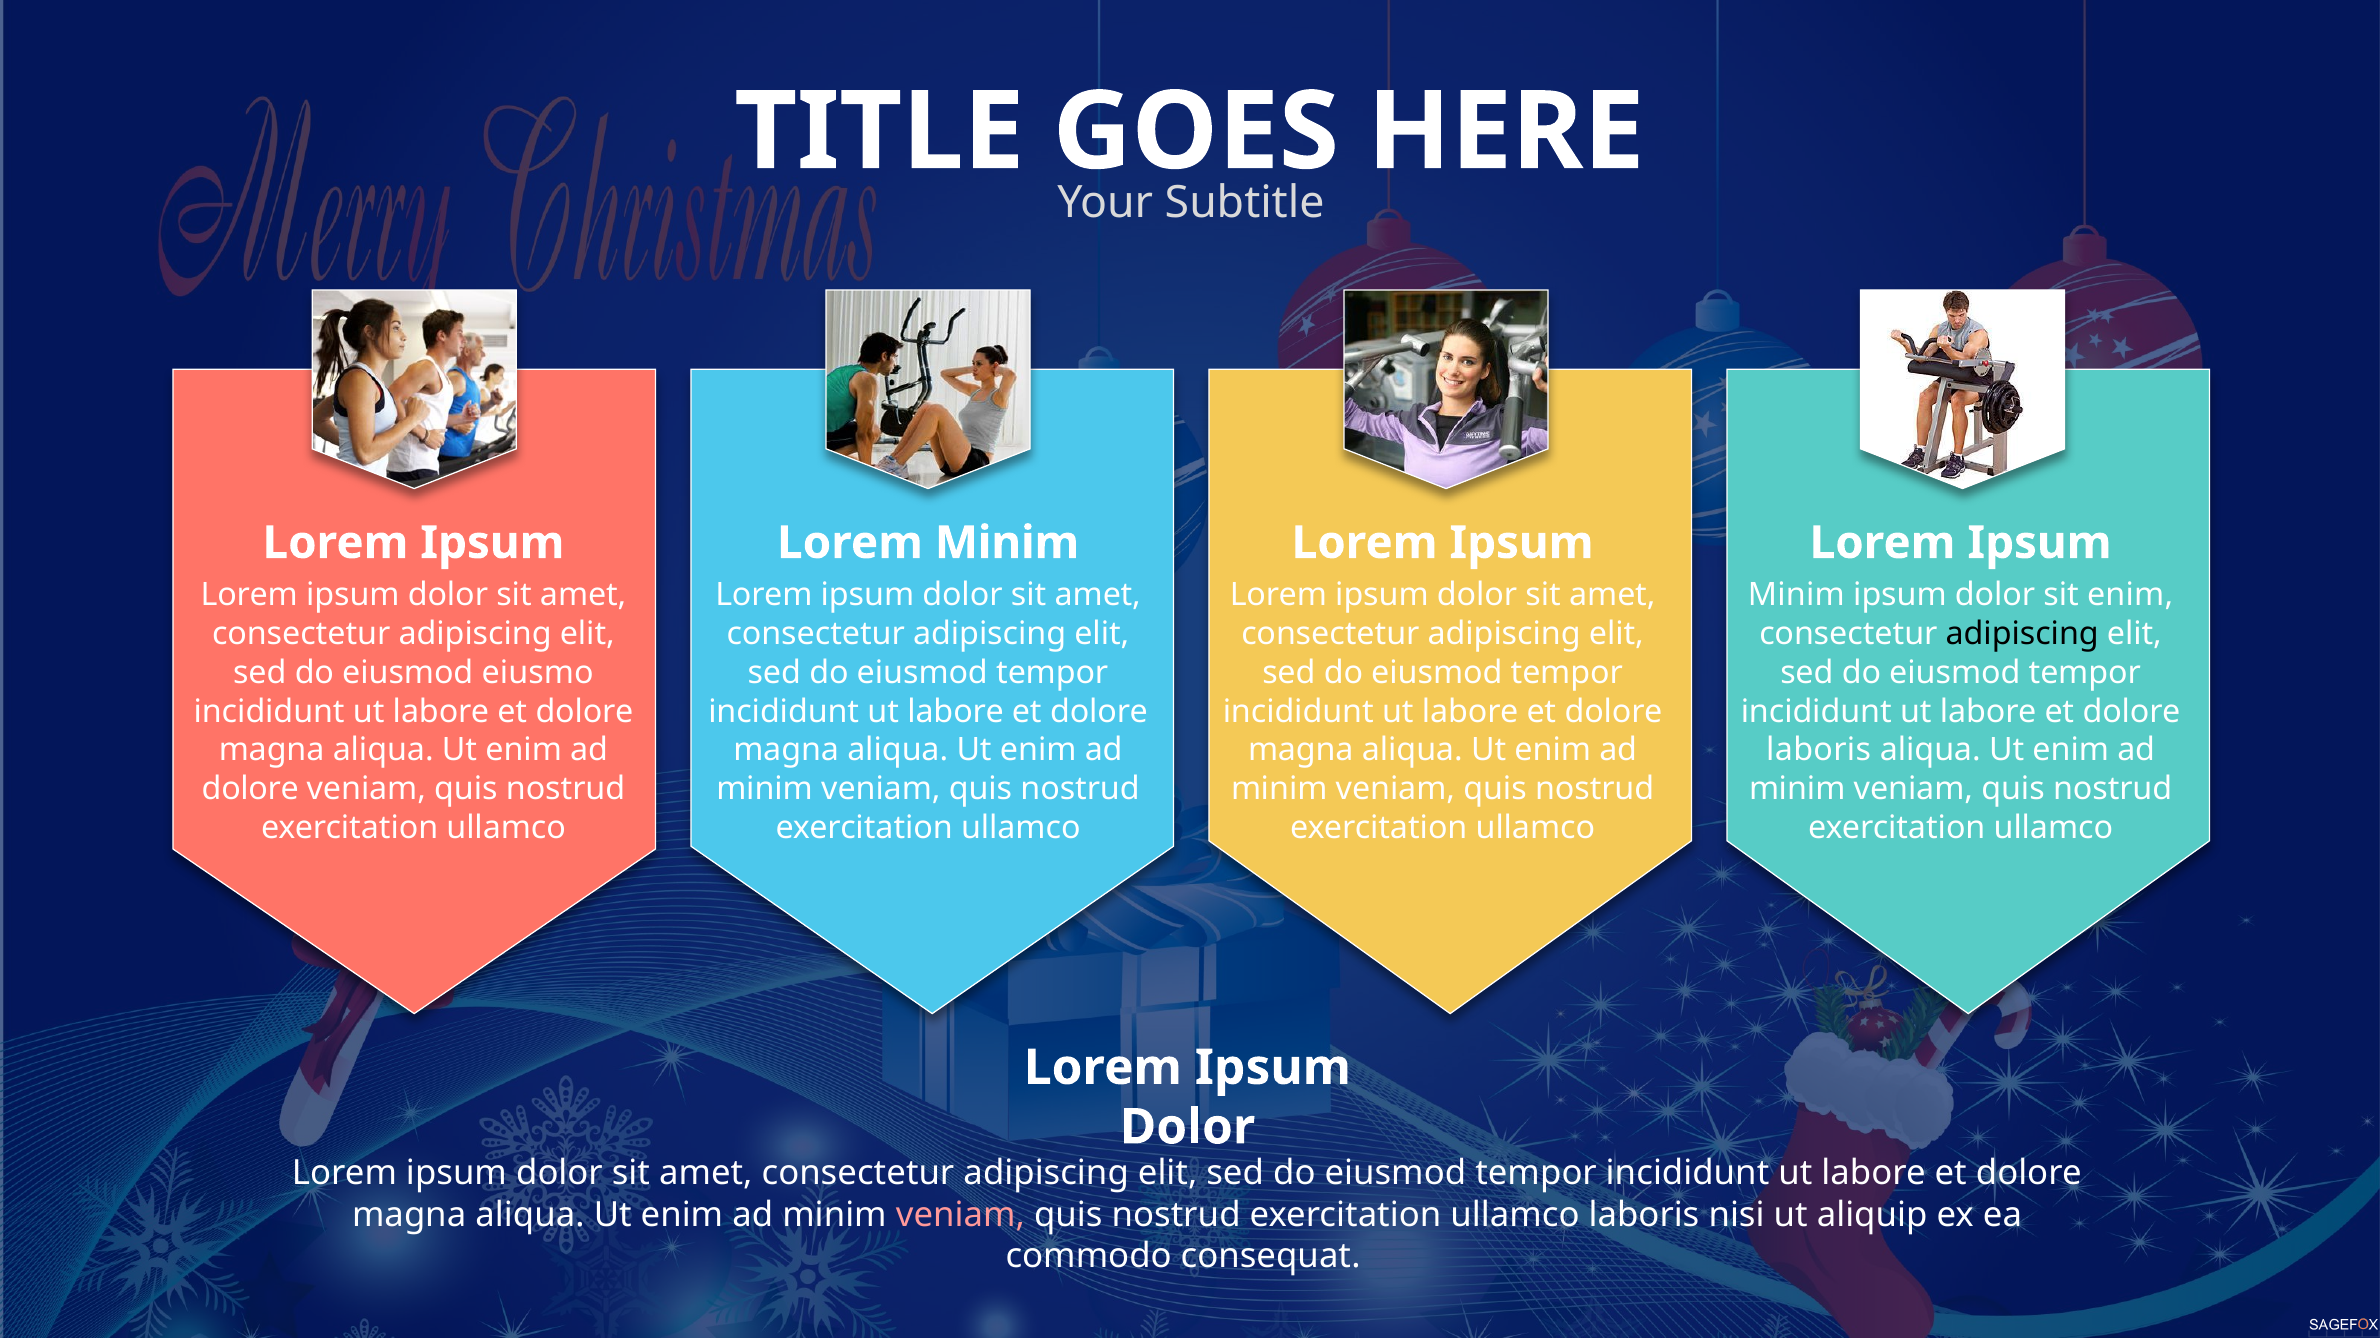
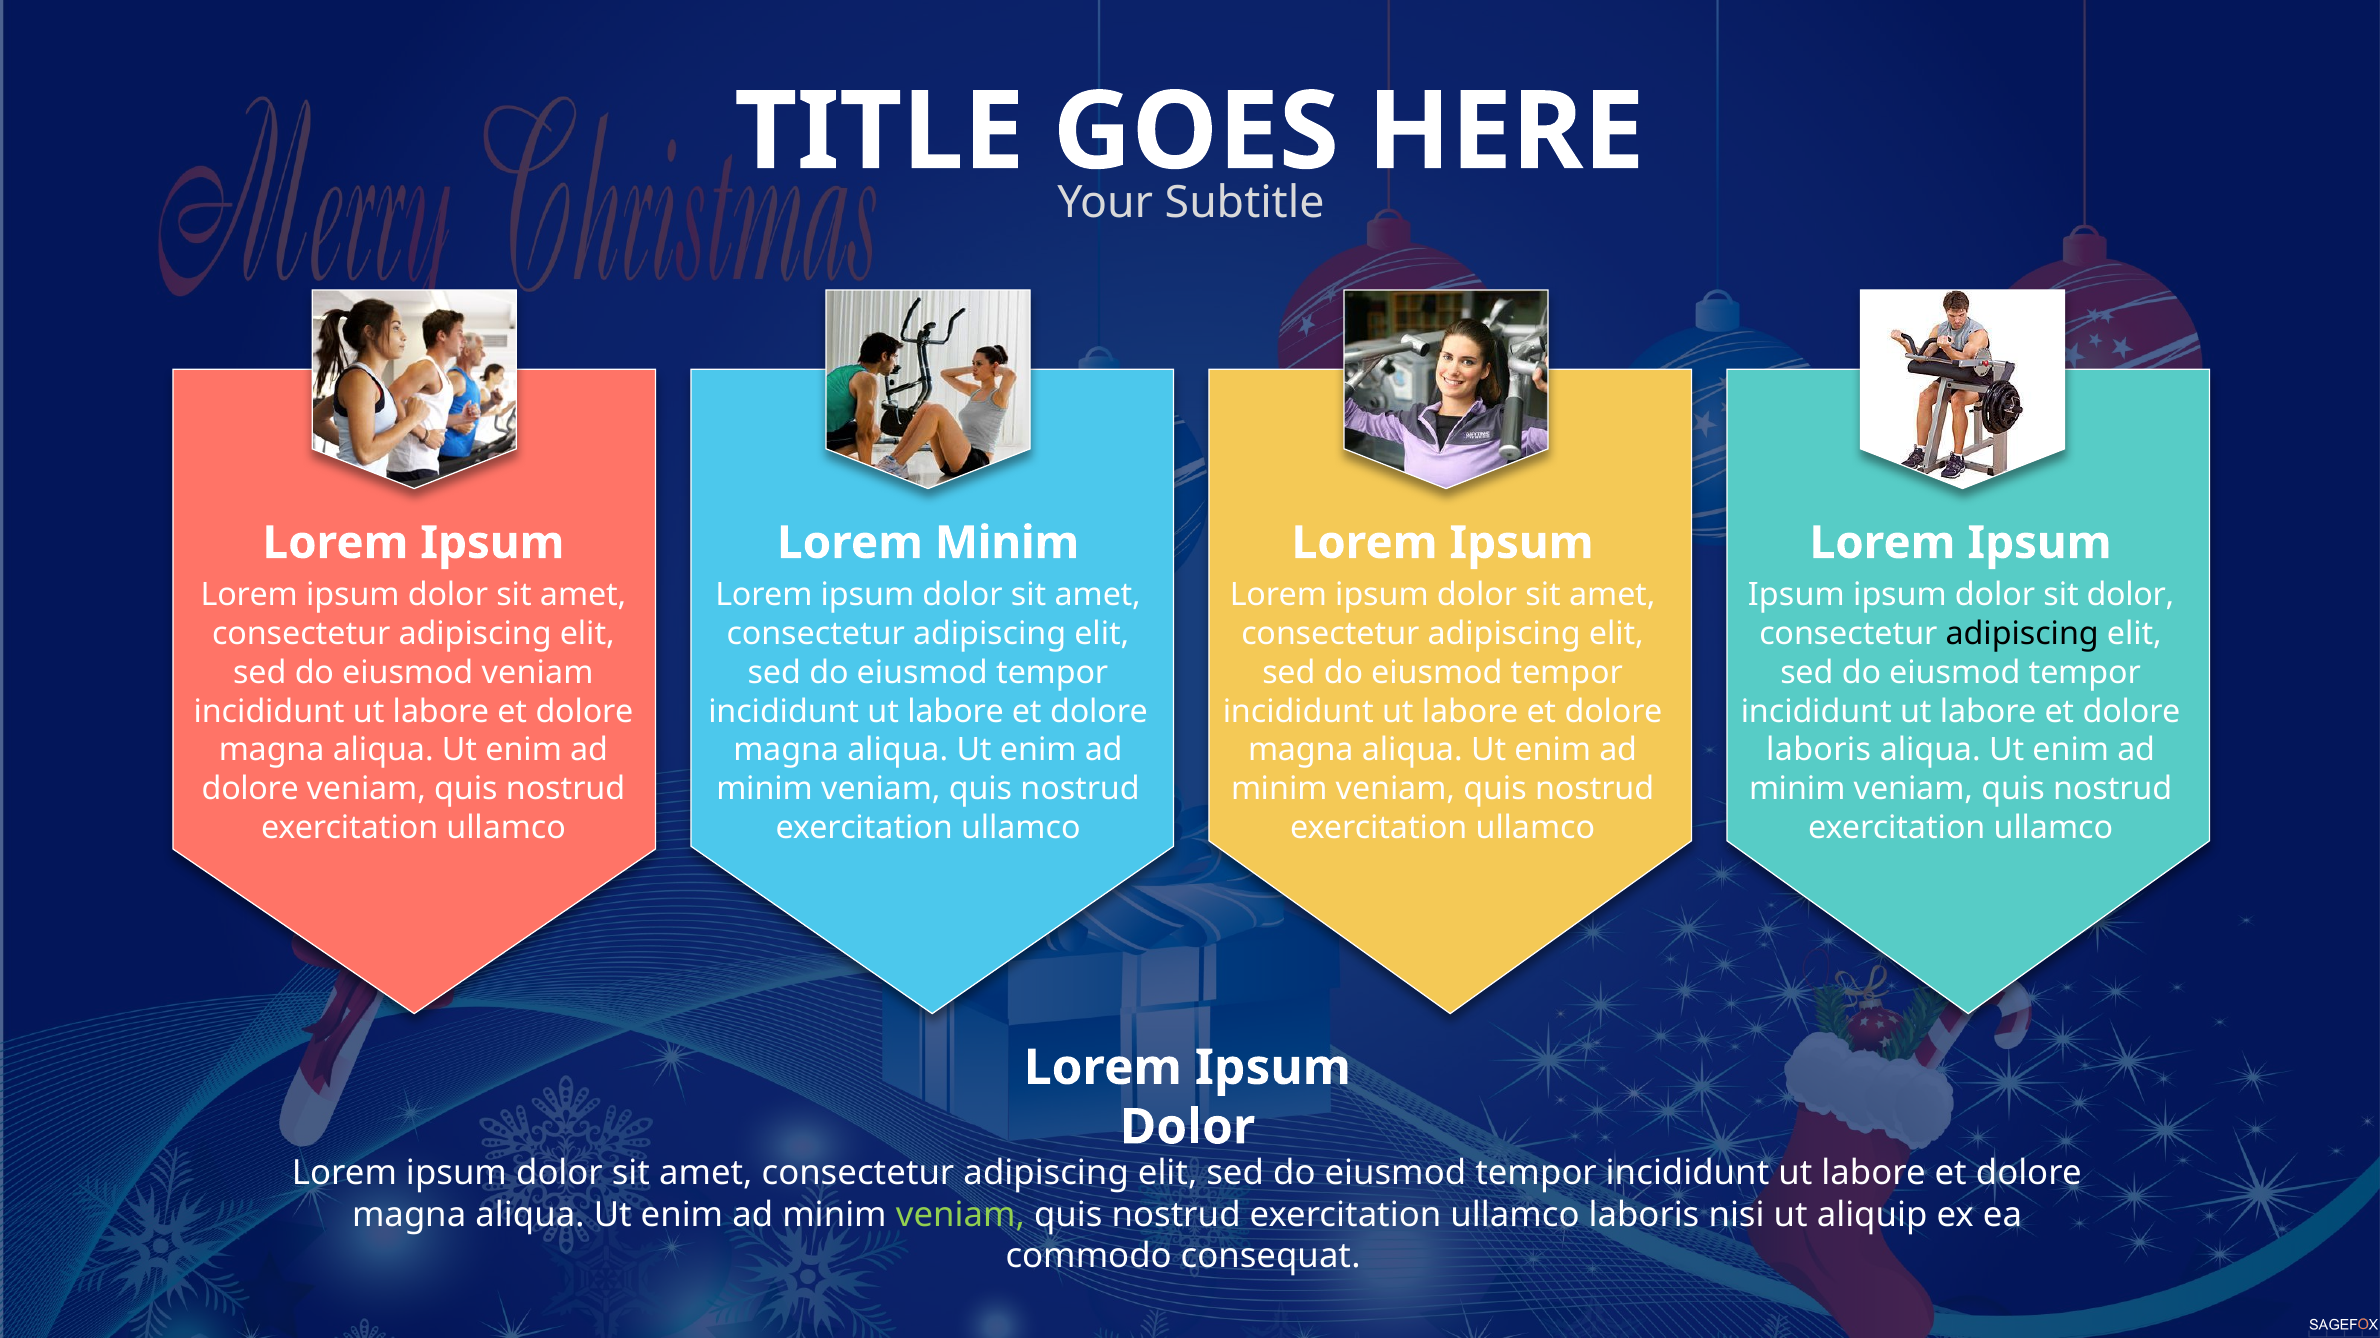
Minim: Minim -> Ipsum (1796, 596)
sit enim: enim -> dolor (2130, 596)
eiusmod eiusmo: eiusmo -> veniam (538, 673)
veniam colour: pink -> light green (960, 1216)
